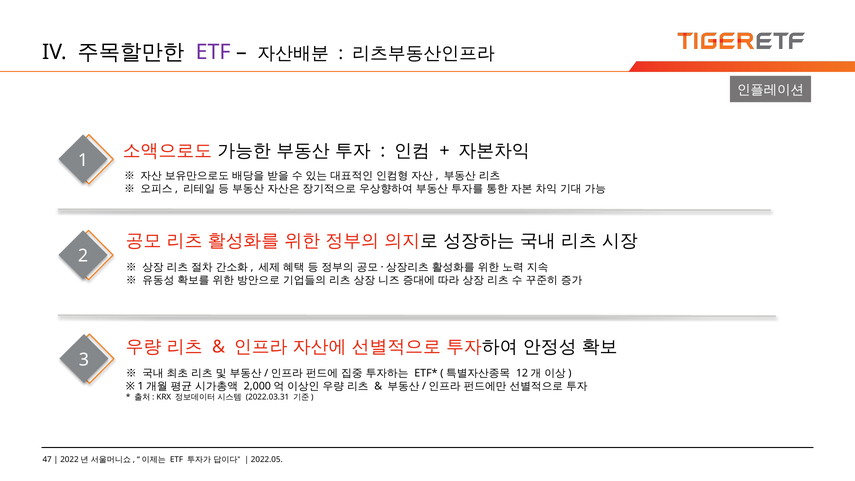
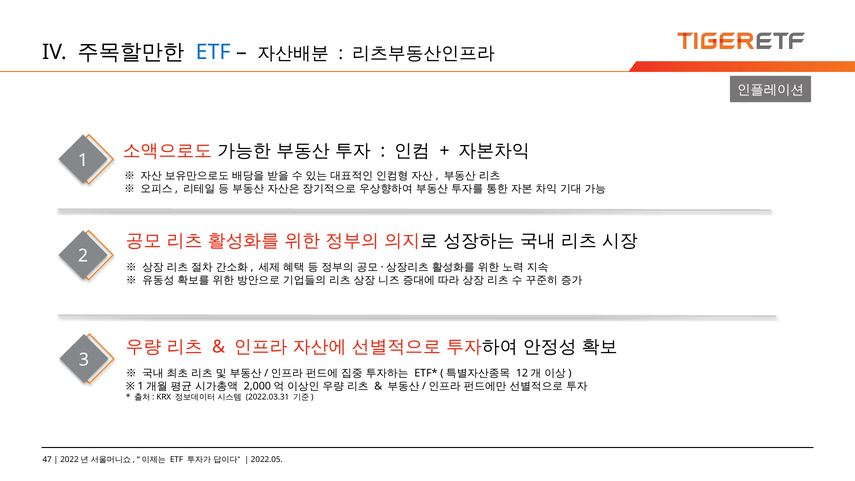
ETF colour: purple -> blue (213, 52)
